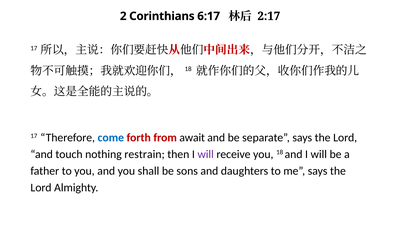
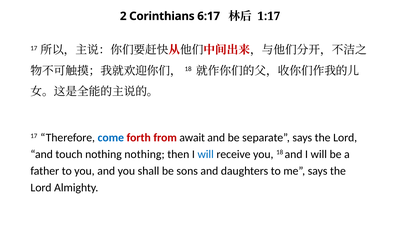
2:17: 2:17 -> 1:17 (269, 16)
nothing restrain: restrain -> nothing (145, 154)
will colour: purple -> blue (206, 154)
